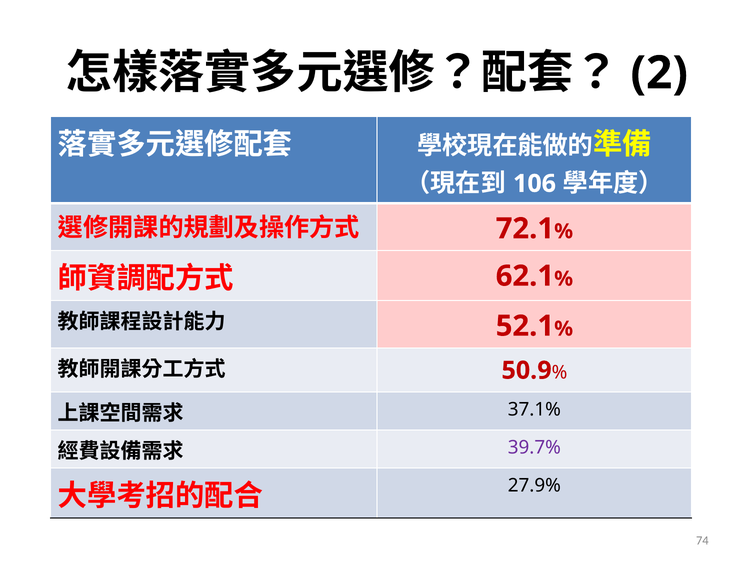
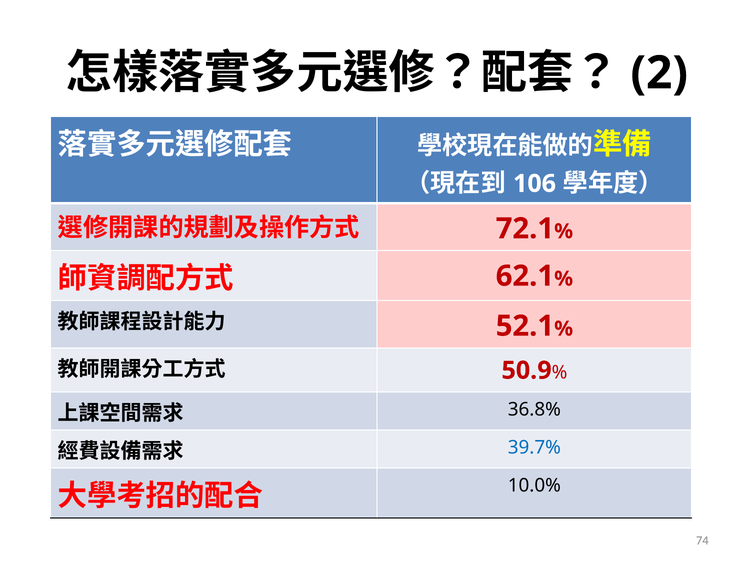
37.1%: 37.1% -> 36.8% (534, 409)
39.7% colour: purple -> blue (534, 447)
27.9%: 27.9% -> 10.0% (534, 485)
